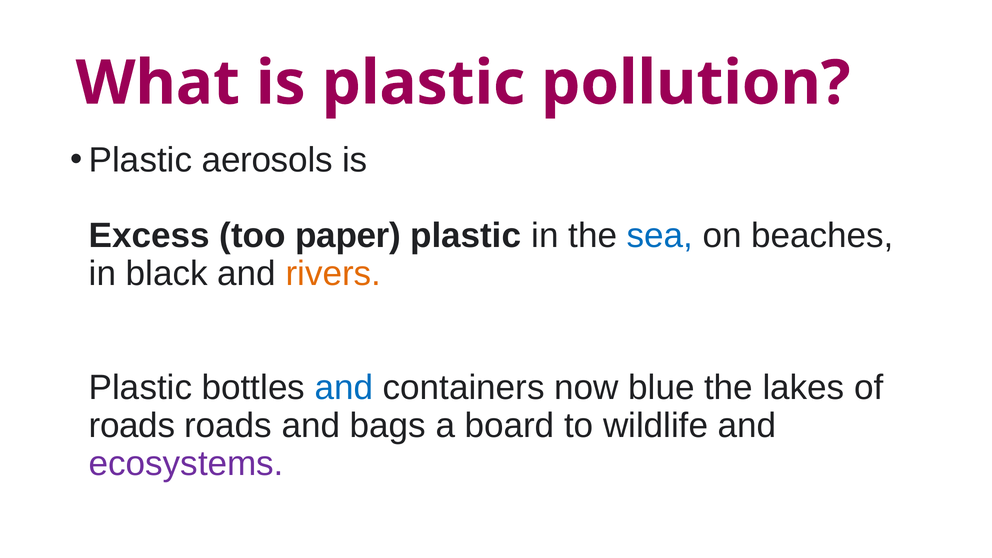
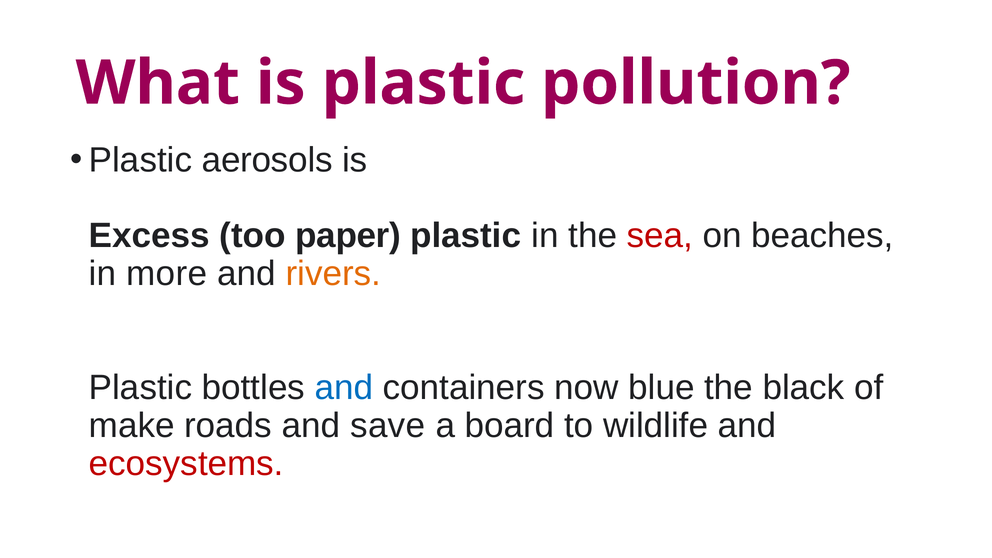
sea colour: blue -> red (660, 236)
black: black -> more (167, 274)
lakes: lakes -> black (804, 388)
roads: roads -> make (132, 426)
bags: bags -> save (388, 426)
ecosystems colour: purple -> red (186, 463)
